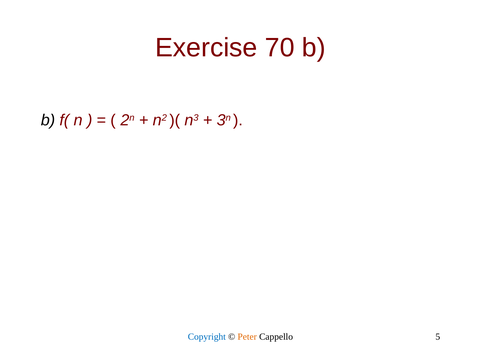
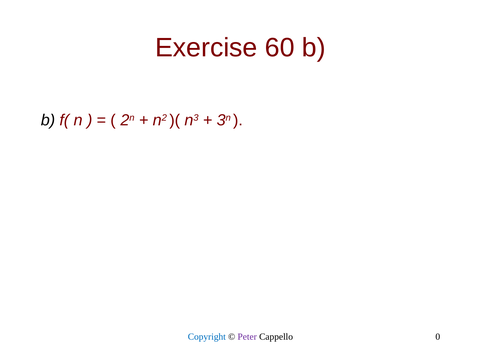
70: 70 -> 60 (280, 48)
Peter colour: orange -> purple (247, 337)
5: 5 -> 0 (438, 337)
